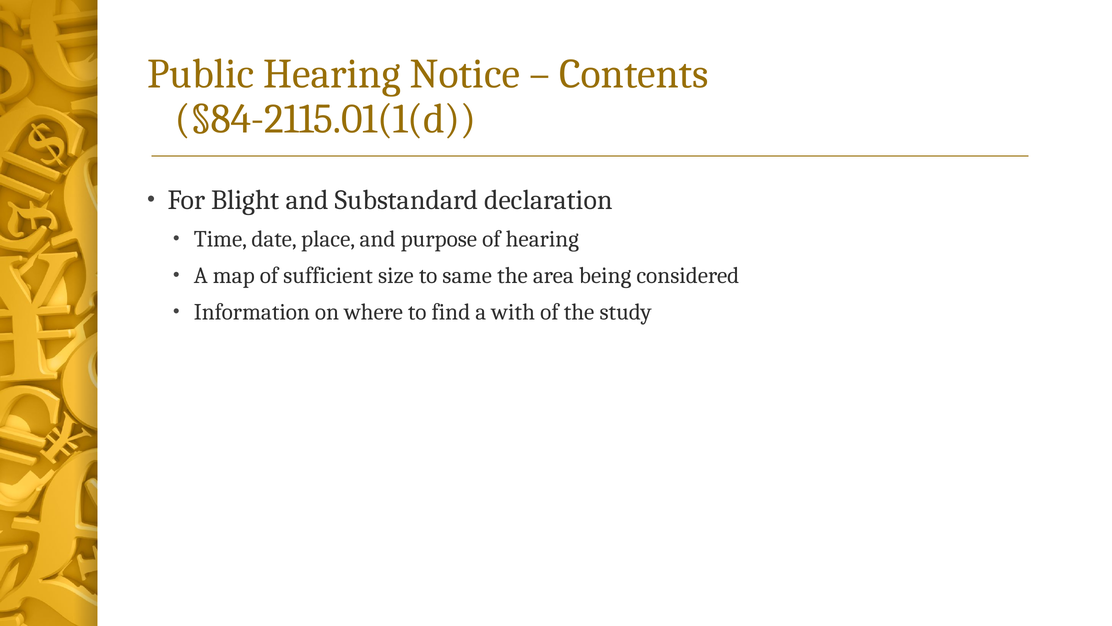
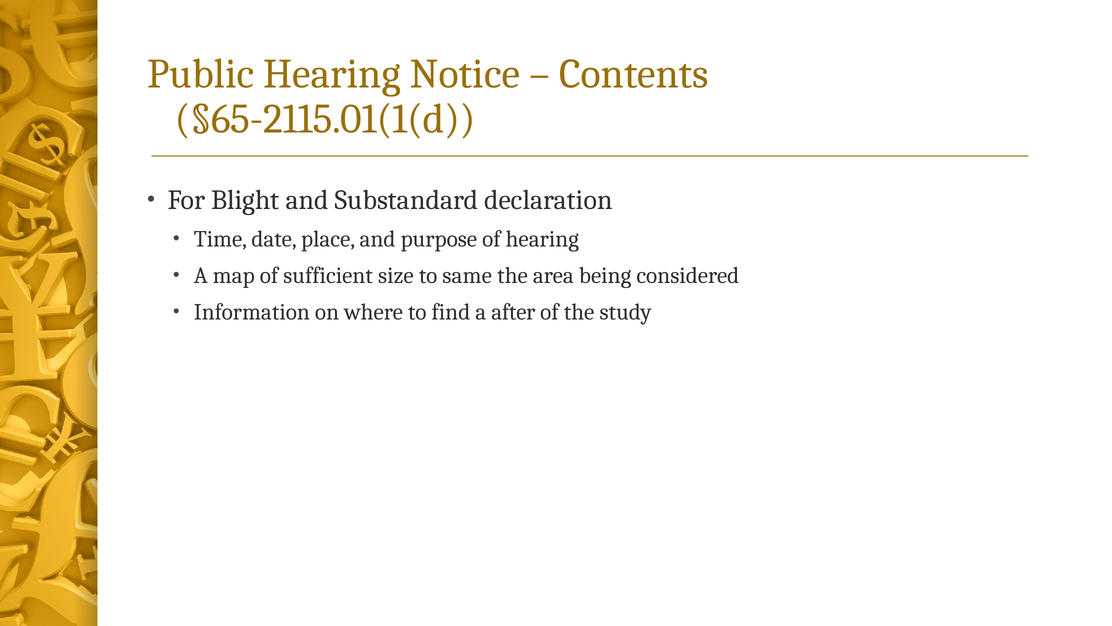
§84-2115.01(1(d: §84-2115.01(1(d -> §65-2115.01(1(d (325, 119)
with: with -> after (513, 312)
